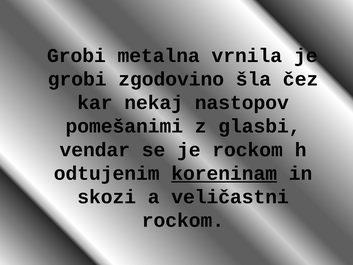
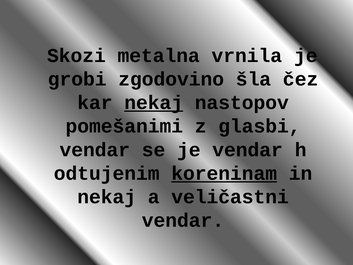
Grobi: Grobi -> Skozi (77, 56)
nekaj underline: none -> present (154, 103)
je rockom: rockom -> vendar (248, 150)
skozi: skozi -> nekaj (107, 197)
rockom: rockom -> vendar (183, 220)
